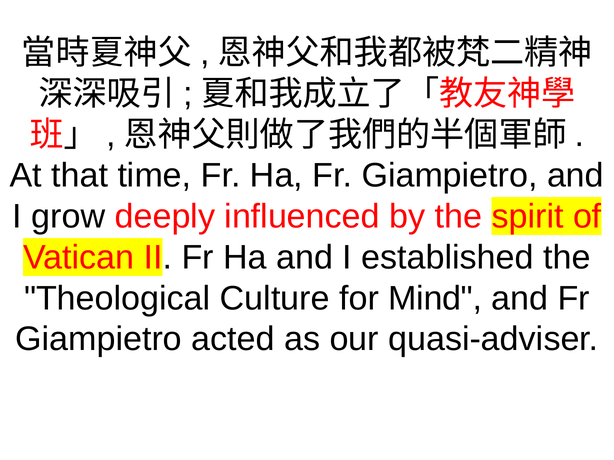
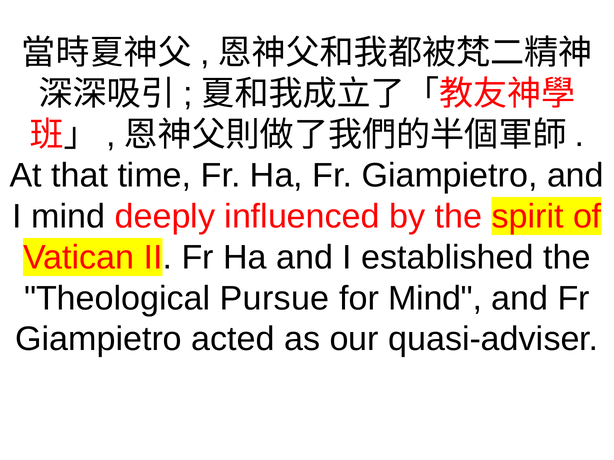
I grow: grow -> mind (68, 217)
Culture: Culture -> Pursue (275, 299)
